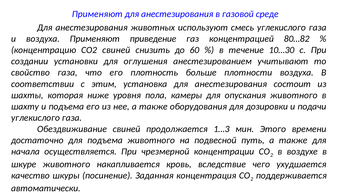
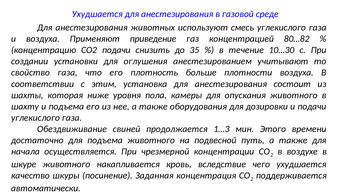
Применяют: Применяют -> Ухудшается (97, 14)
СО2 свиней: свиней -> подачи (116, 50)
60: 60 -> 35 (194, 50)
